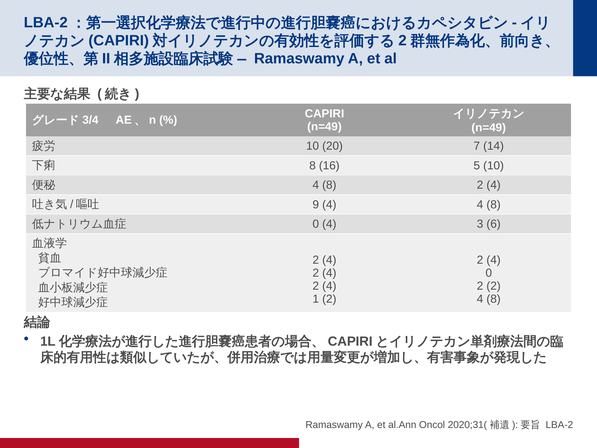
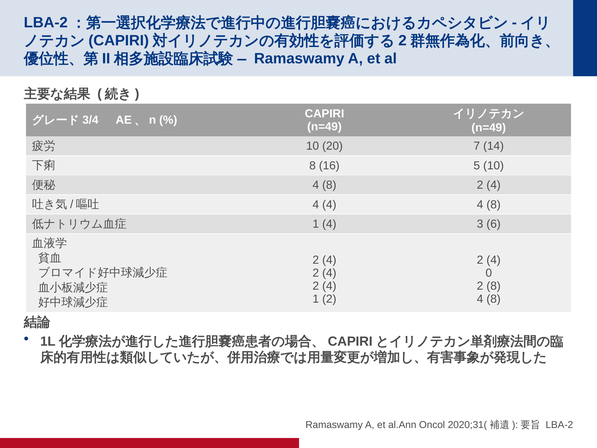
9: 9 -> 4 (316, 204)
0: 0 -> 1 (316, 224)
2: 2 -> 8 (494, 286)
